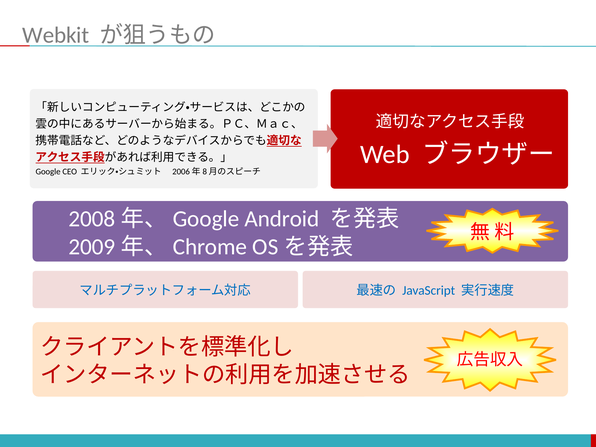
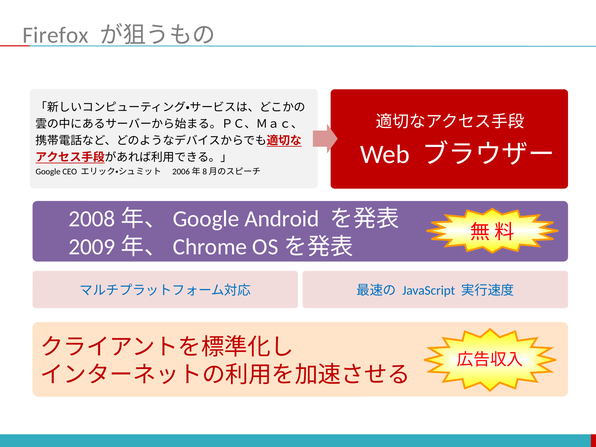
Webkit: Webkit -> Firefox (56, 35)
